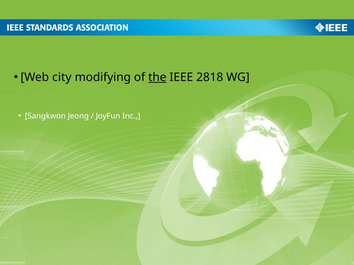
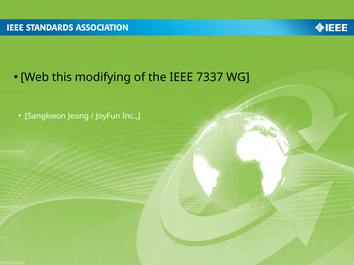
city: city -> this (62, 77)
the underline: present -> none (157, 77)
2818: 2818 -> 7337 (210, 77)
